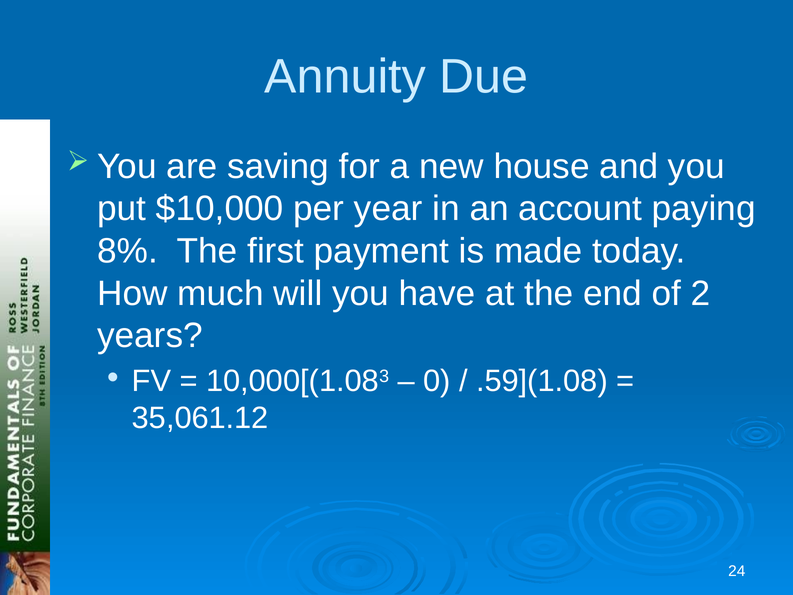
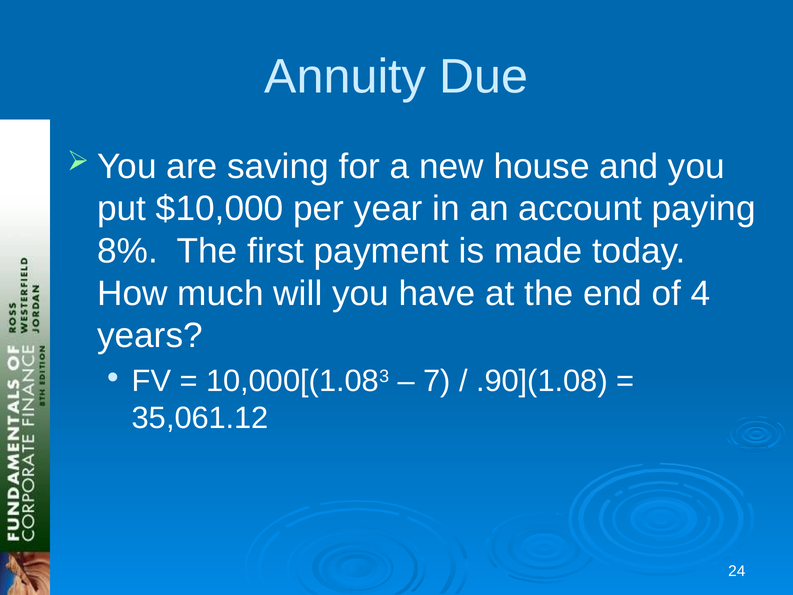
2: 2 -> 4 (701, 293)
0: 0 -> 7 (437, 381)
.59](1.08: .59](1.08 -> .90](1.08 (542, 381)
